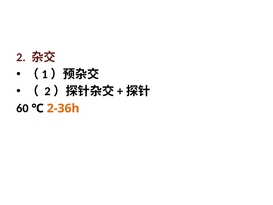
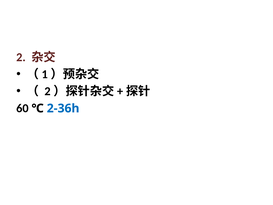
2-36h colour: orange -> blue (63, 108)
